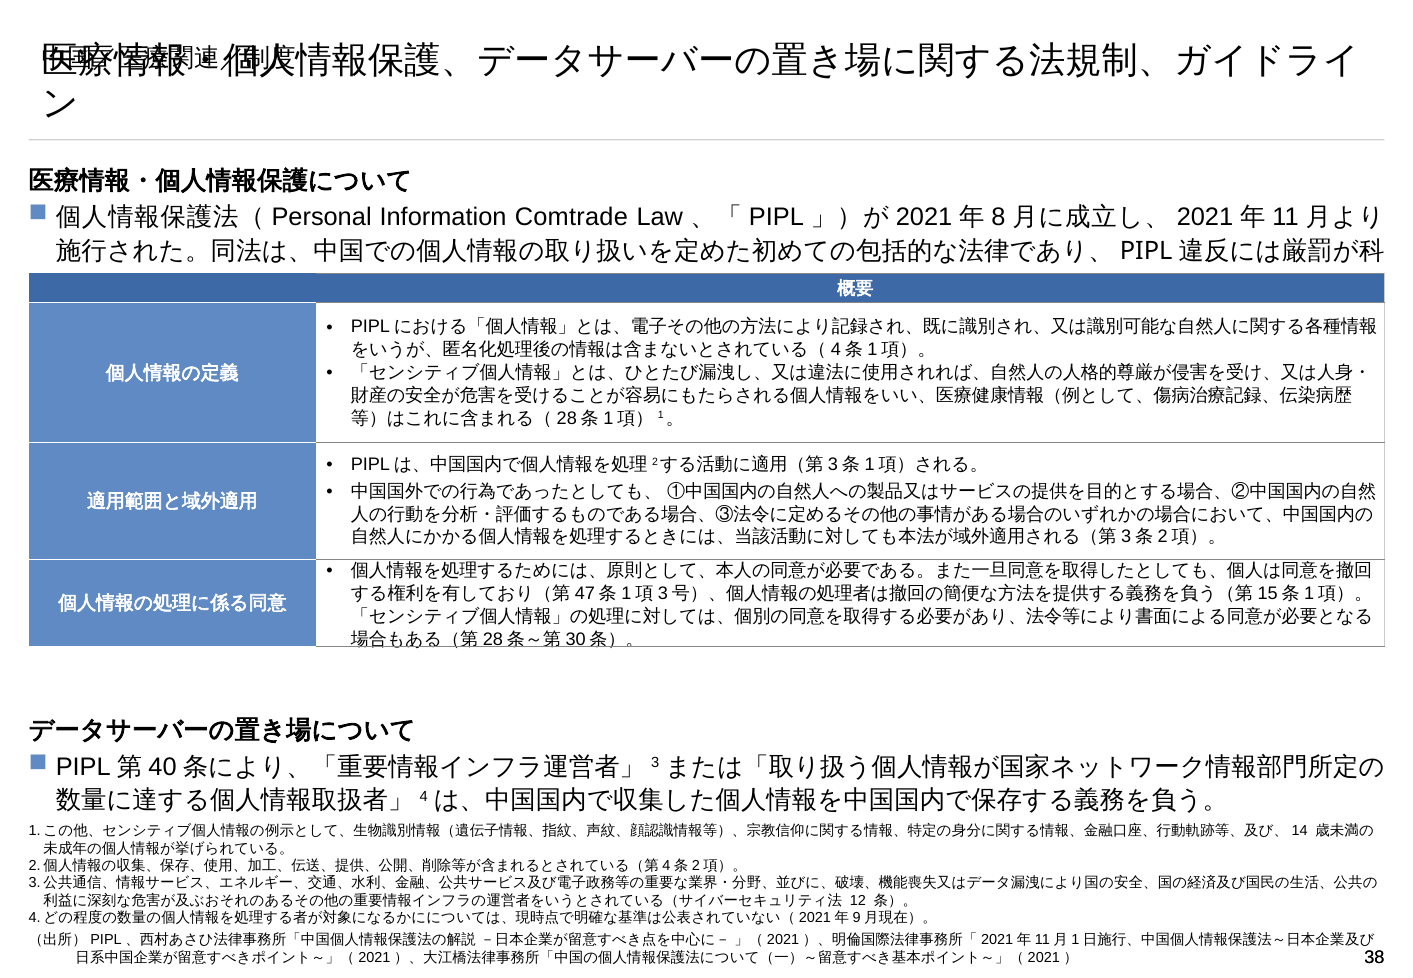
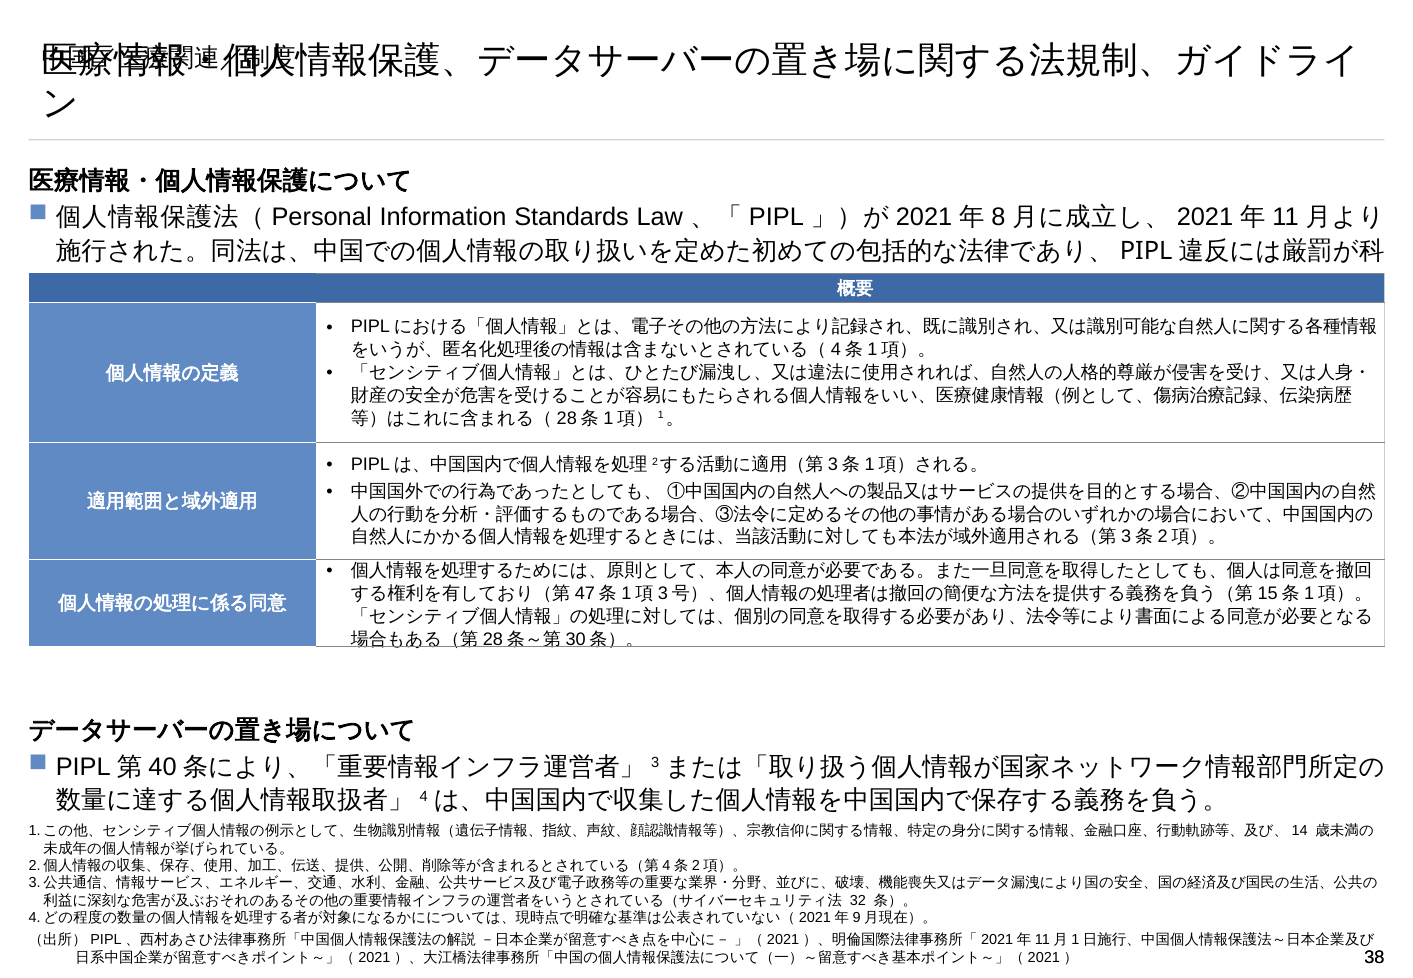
Comtrade: Comtrade -> Standards (572, 218)
12: 12 -> 32 (858, 901)
